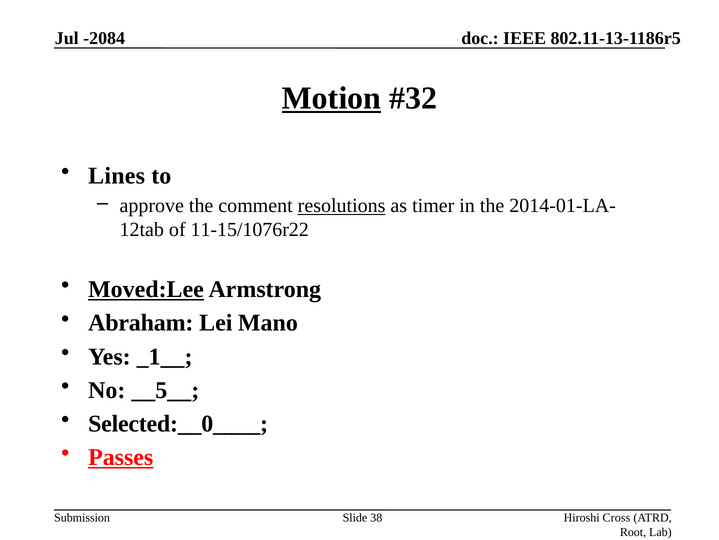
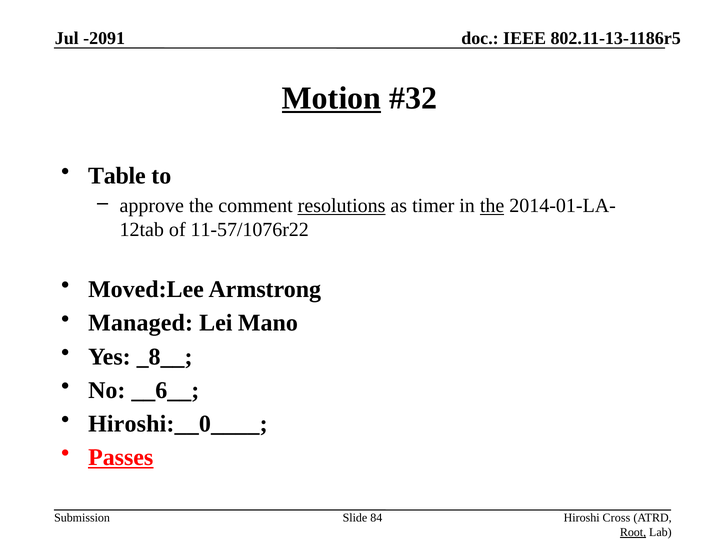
-2084: -2084 -> -2091 (104, 38)
Lines: Lines -> Table (117, 175)
the underline: none -> present (492, 206)
11-15/1076r22: 11-15/1076r22 -> 11-57/1076r22 (250, 230)
Moved:Lee underline: present -> none (146, 289)
Abraham: Abraham -> Managed (141, 323)
_1__: _1__ -> _8__ (165, 356)
__5__: __5__ -> __6__ (165, 390)
Selected:__0____: Selected:__0____ -> Hiroshi:__0____ (178, 423)
38: 38 -> 84 (376, 517)
Root underline: none -> present (633, 532)
